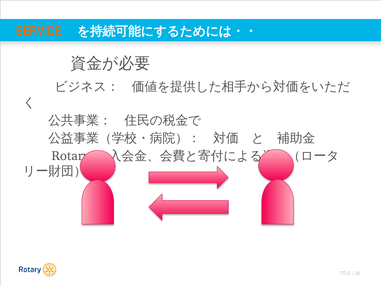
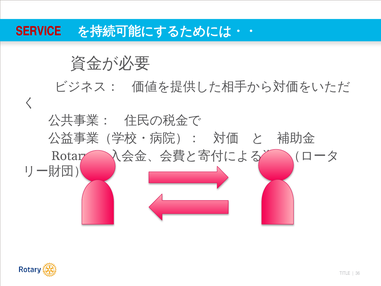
SERVICE colour: orange -> red (39, 31)
